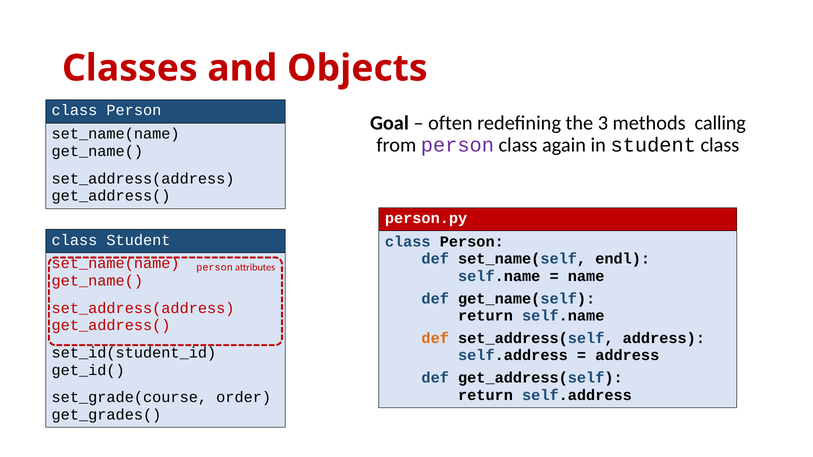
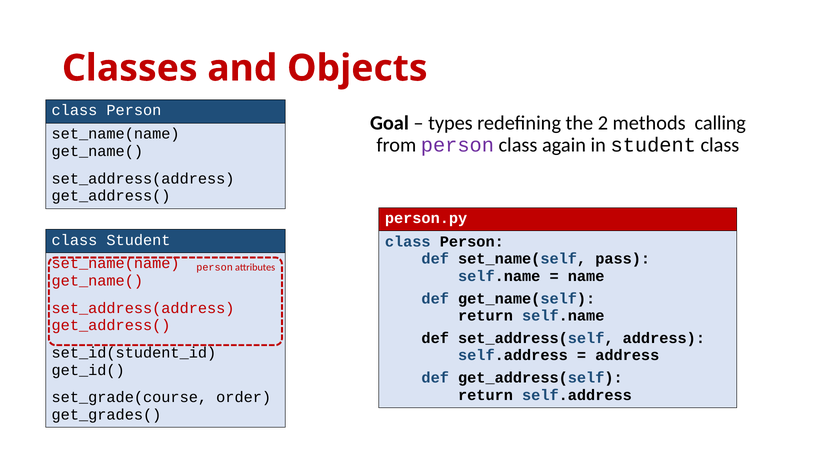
often: often -> types (450, 123)
3: 3 -> 2 (603, 123)
endl: endl -> pass (623, 259)
def colour: orange -> black (435, 338)
